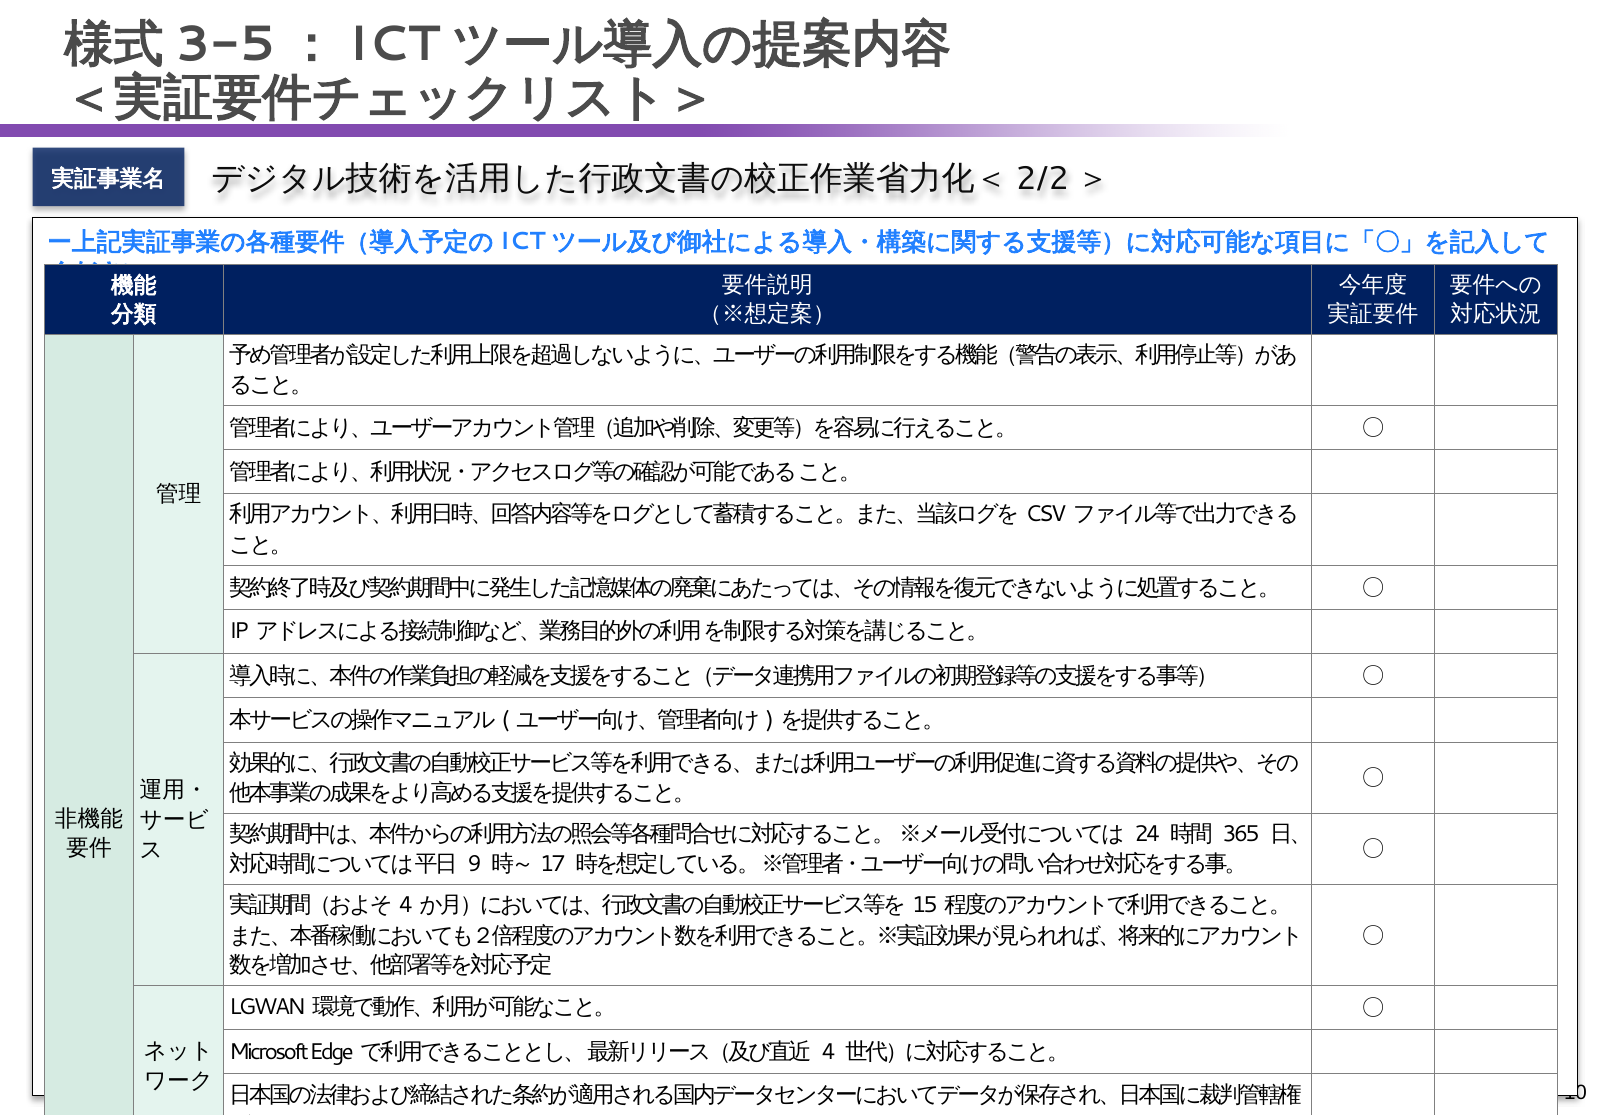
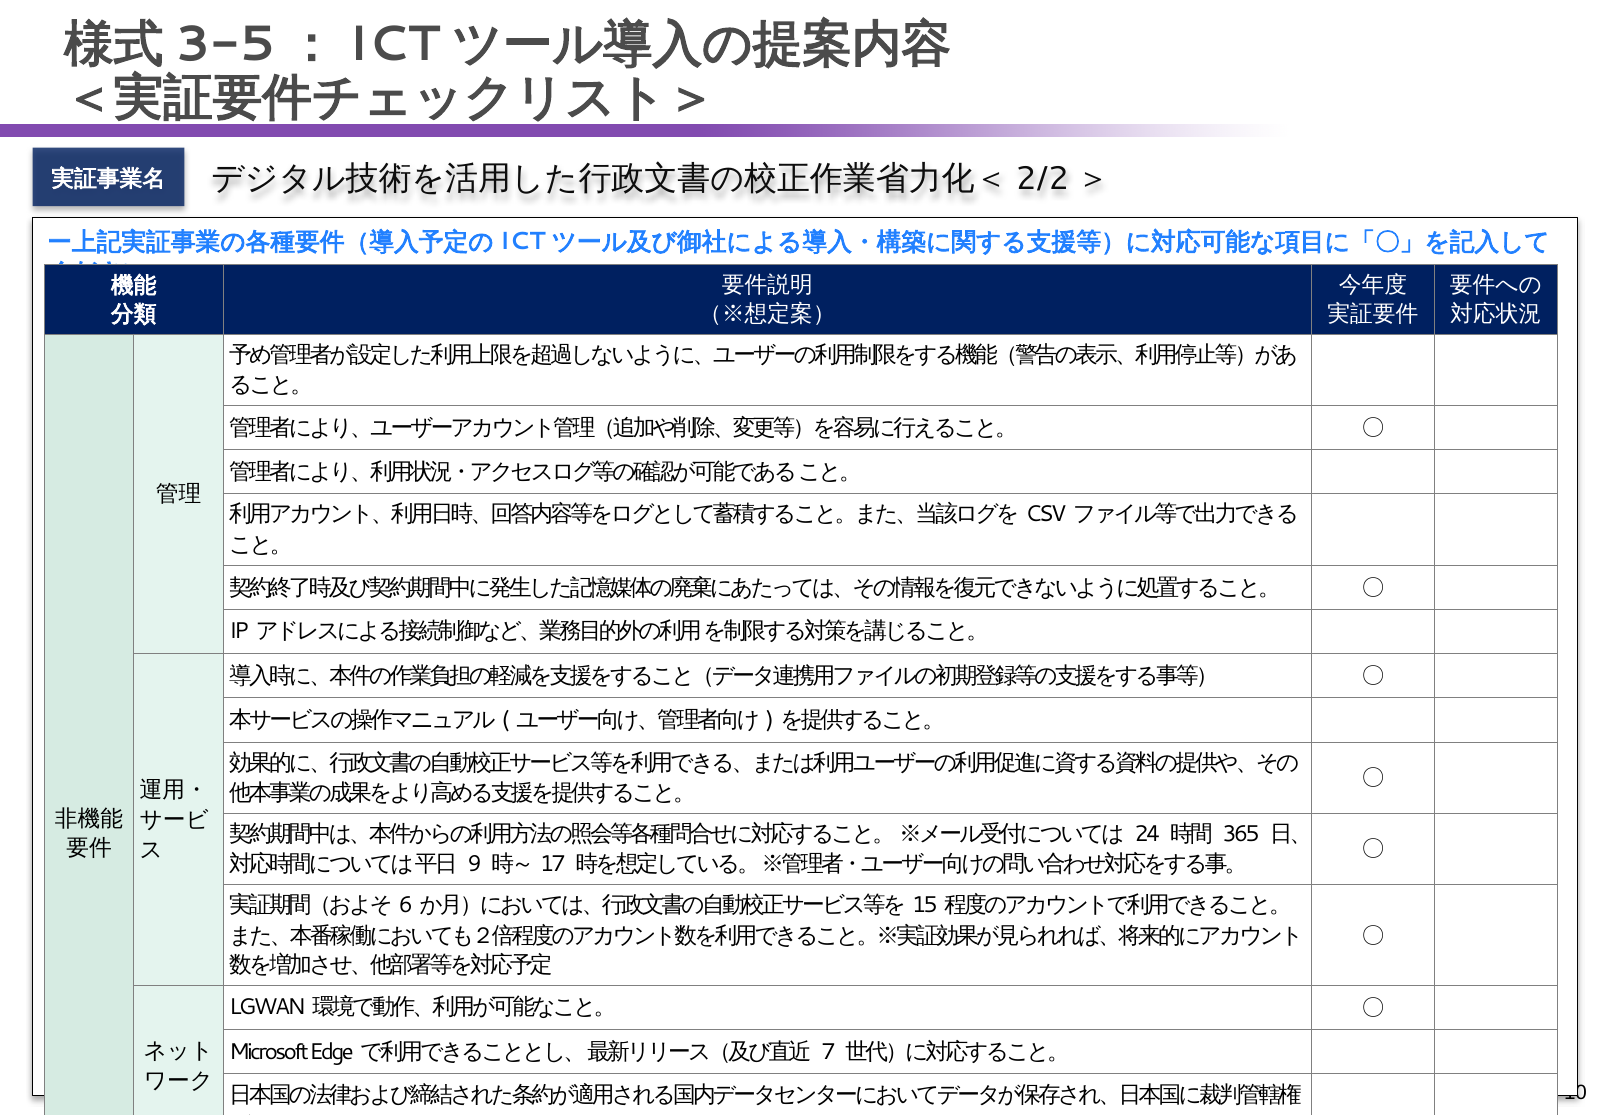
4: 4 -> 6 (406, 905)
4: 4 -> 7 (828, 1051)
